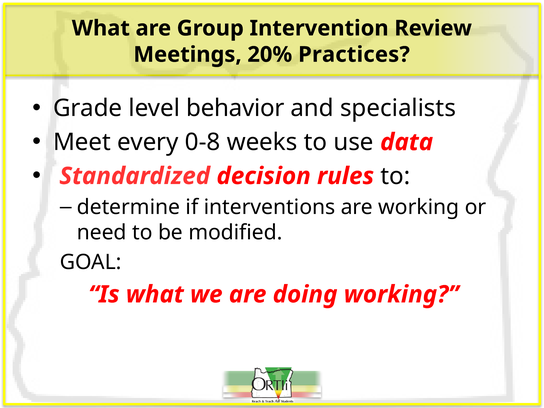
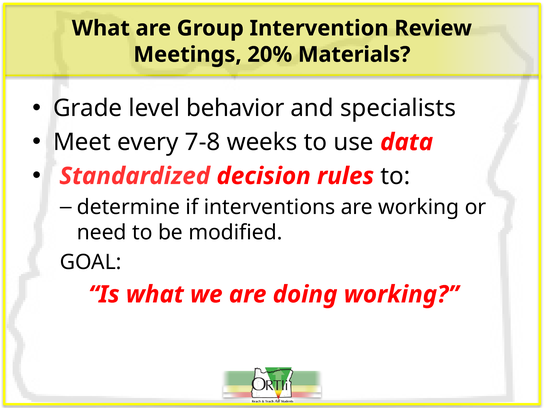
Practices: Practices -> Materials (354, 55)
0-8: 0-8 -> 7-8 (203, 142)
